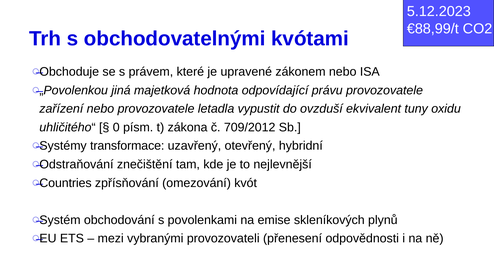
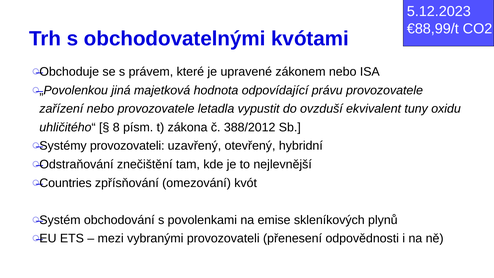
0: 0 -> 8 (116, 127)
709/2012: 709/2012 -> 388/2012 (250, 127)
Systémy transformace: transformace -> provozovateli (127, 146)
